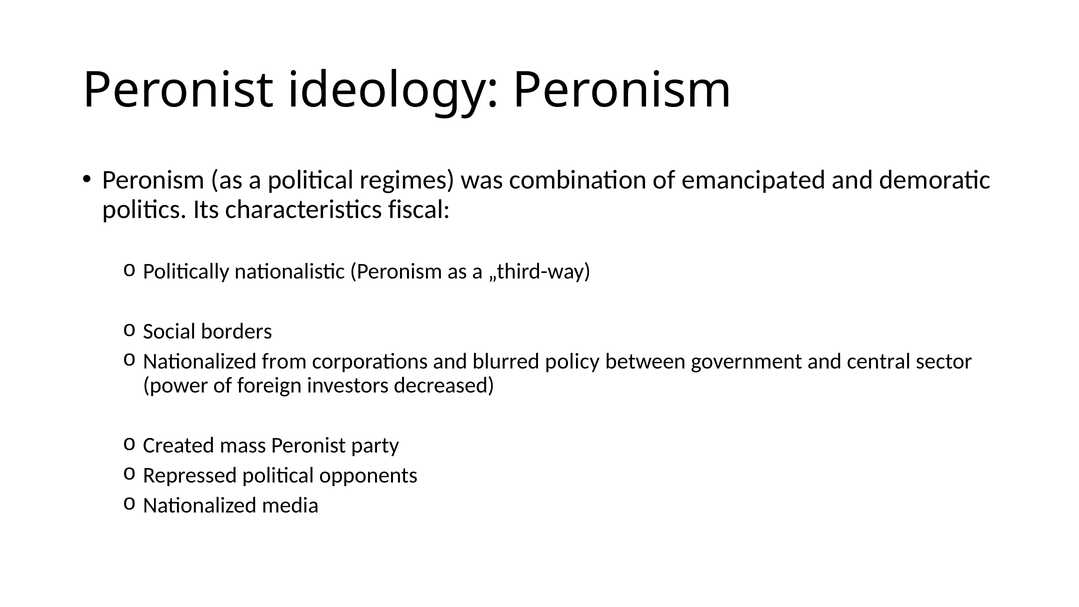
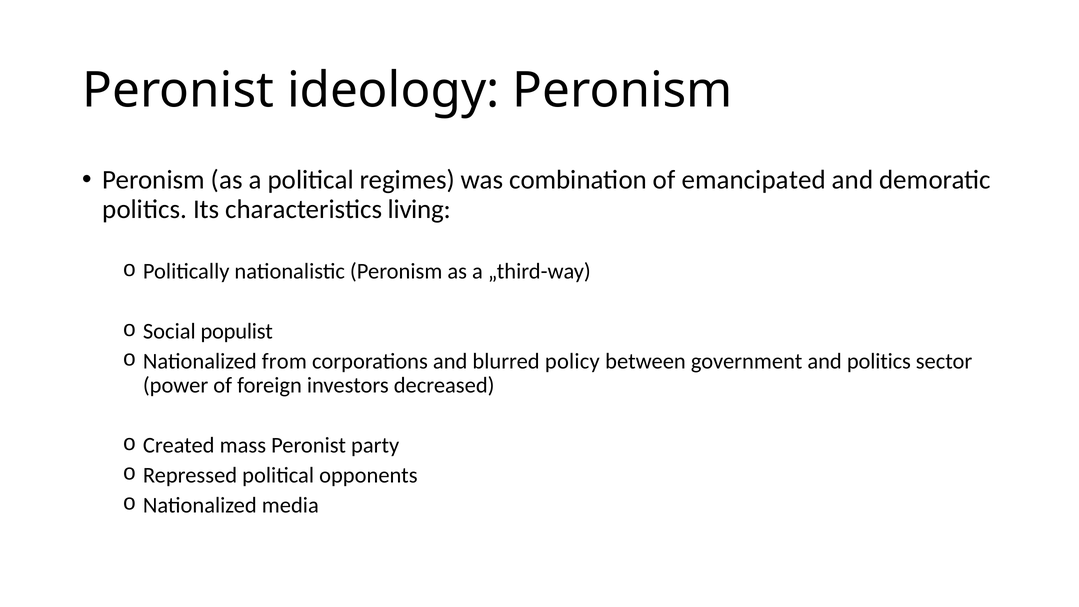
fiscal: fiscal -> living (419, 209)
borders: borders -> populist (237, 331)
and central: central -> politics (879, 361)
